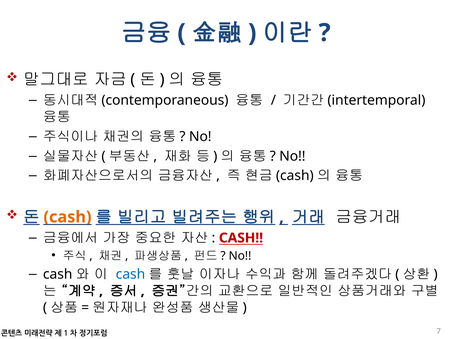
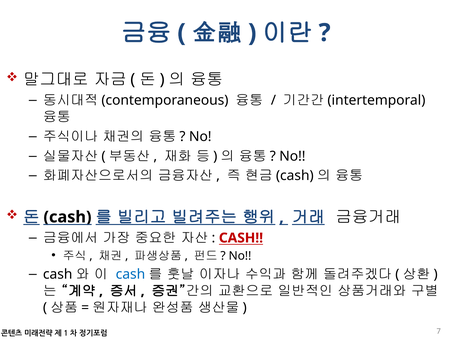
cash colour: orange -> black (67, 217)
